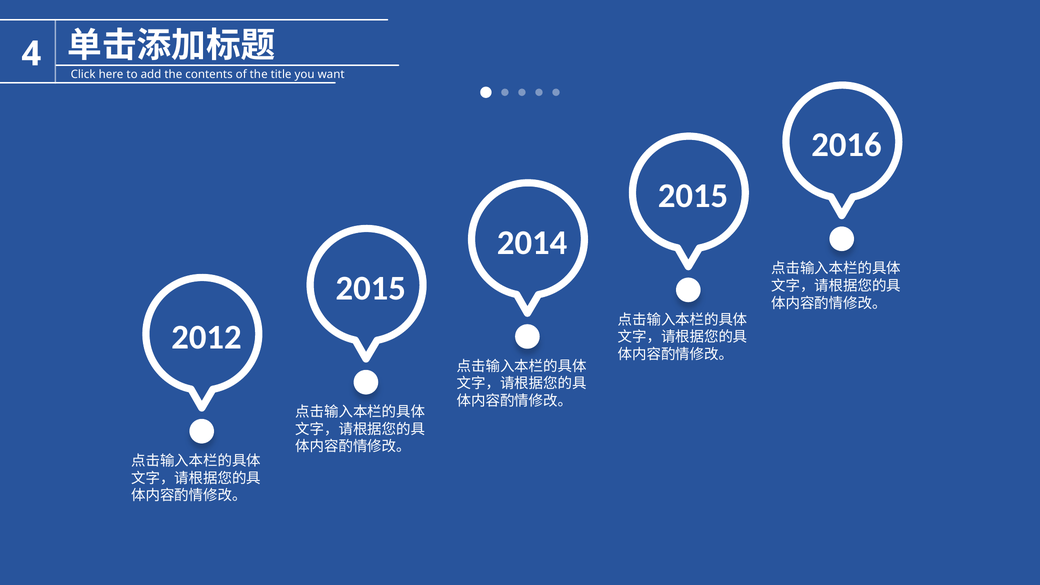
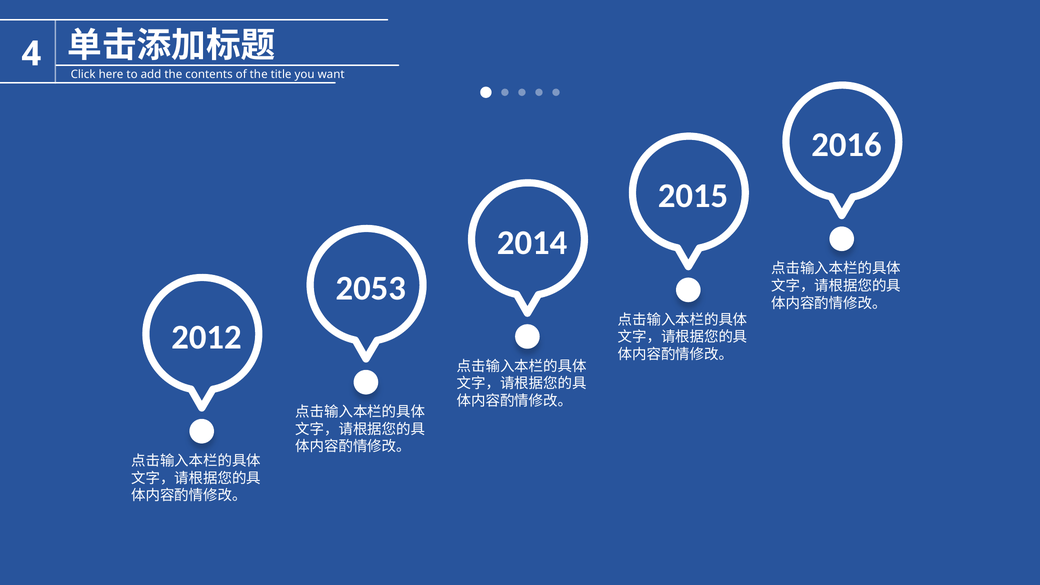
2015: 2015 -> 2053 (371, 288)
